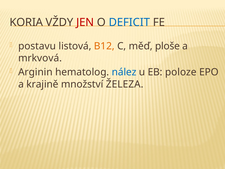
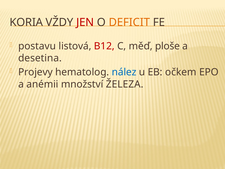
DEFICIT colour: blue -> orange (129, 22)
B12 colour: orange -> red (104, 46)
mrkvová: mrkvová -> desetina (40, 58)
Arginin: Arginin -> Projevy (35, 72)
poloze: poloze -> očkem (181, 72)
krajině: krajině -> anémii (42, 84)
